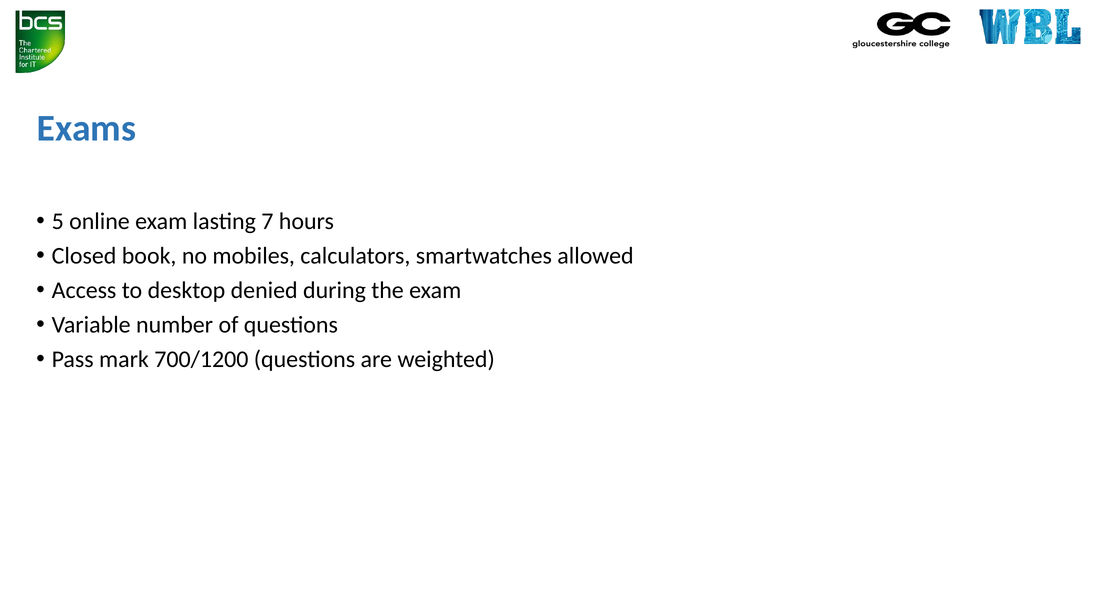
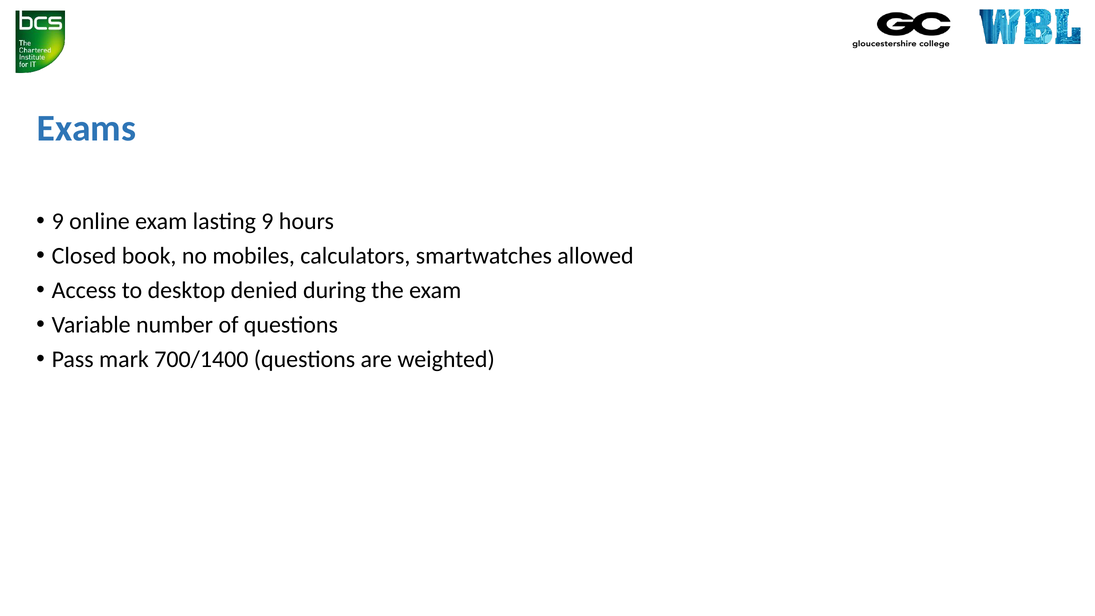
5: 5 -> 9 (58, 221)
lasting 7: 7 -> 9 (267, 221)
700/1200: 700/1200 -> 700/1400 (201, 359)
